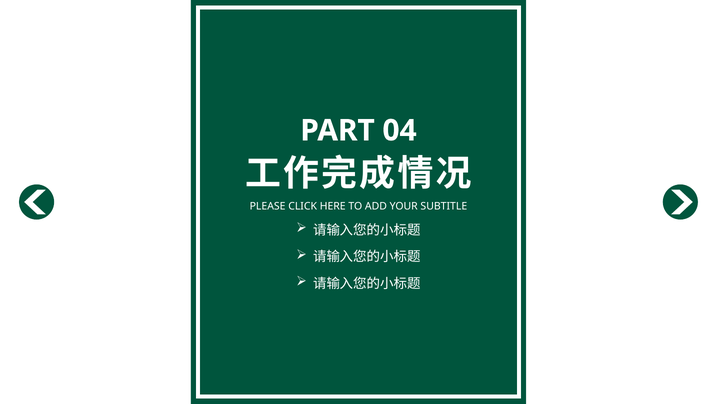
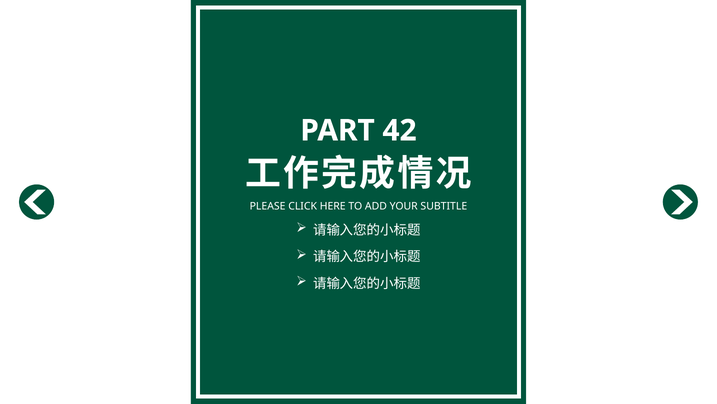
04: 04 -> 42 (400, 130)
